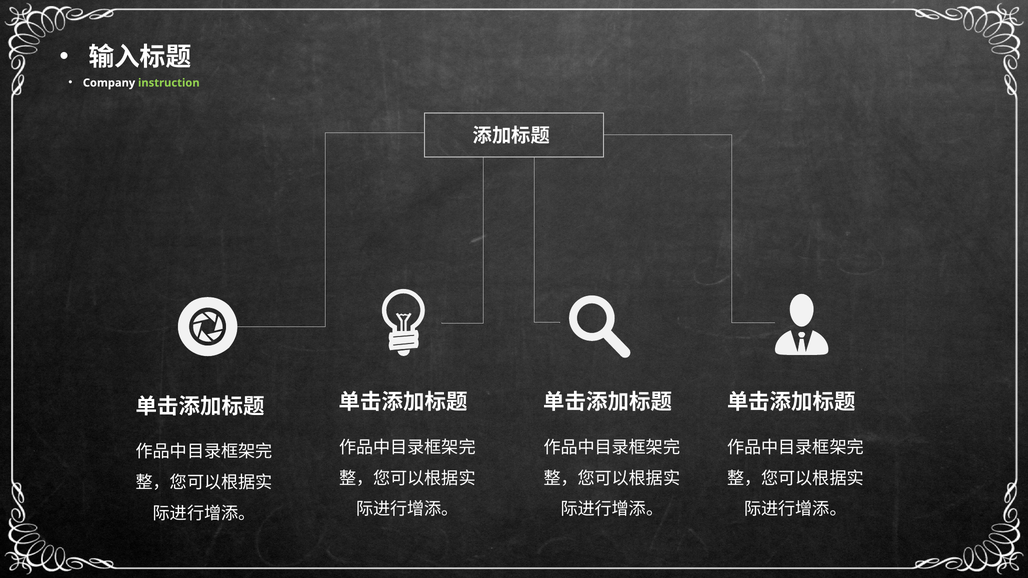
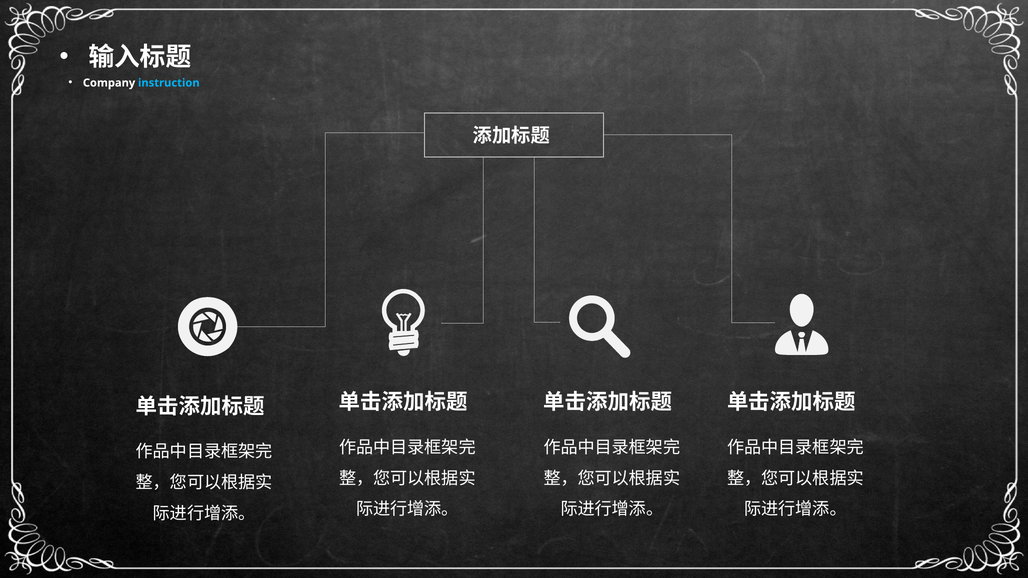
instruction colour: light green -> light blue (169, 83)
